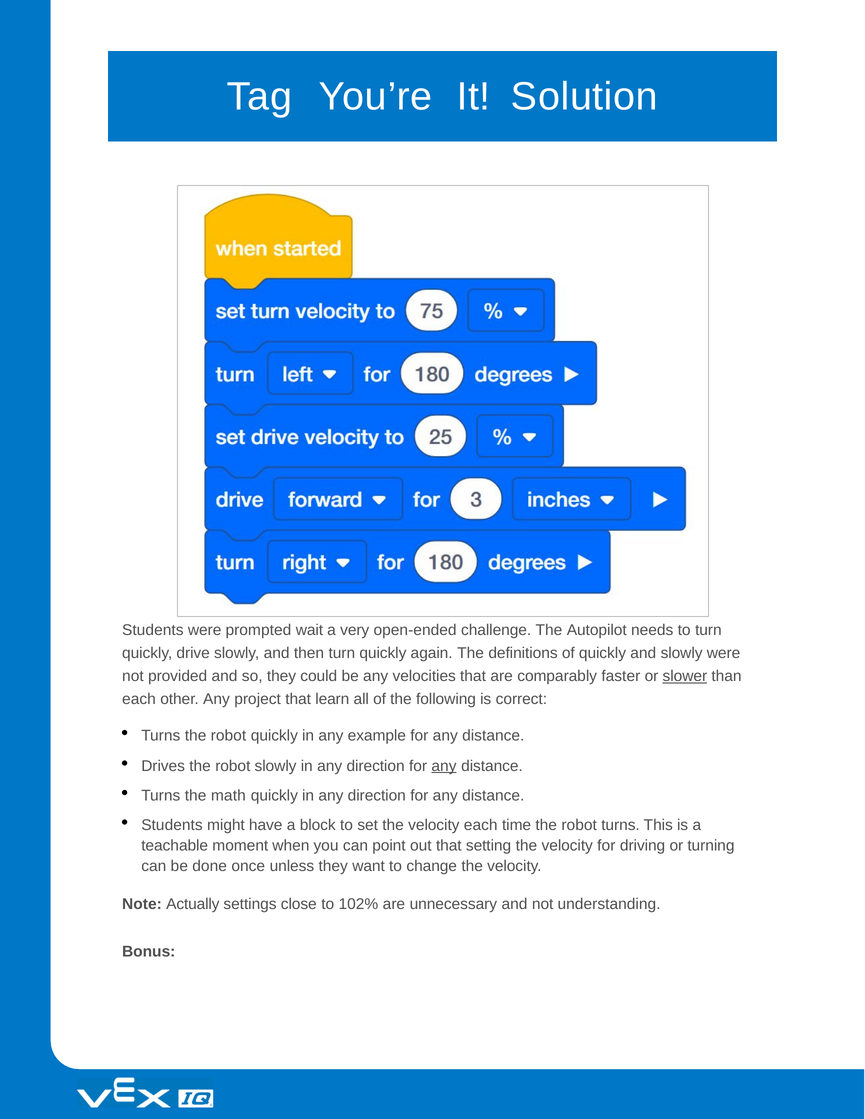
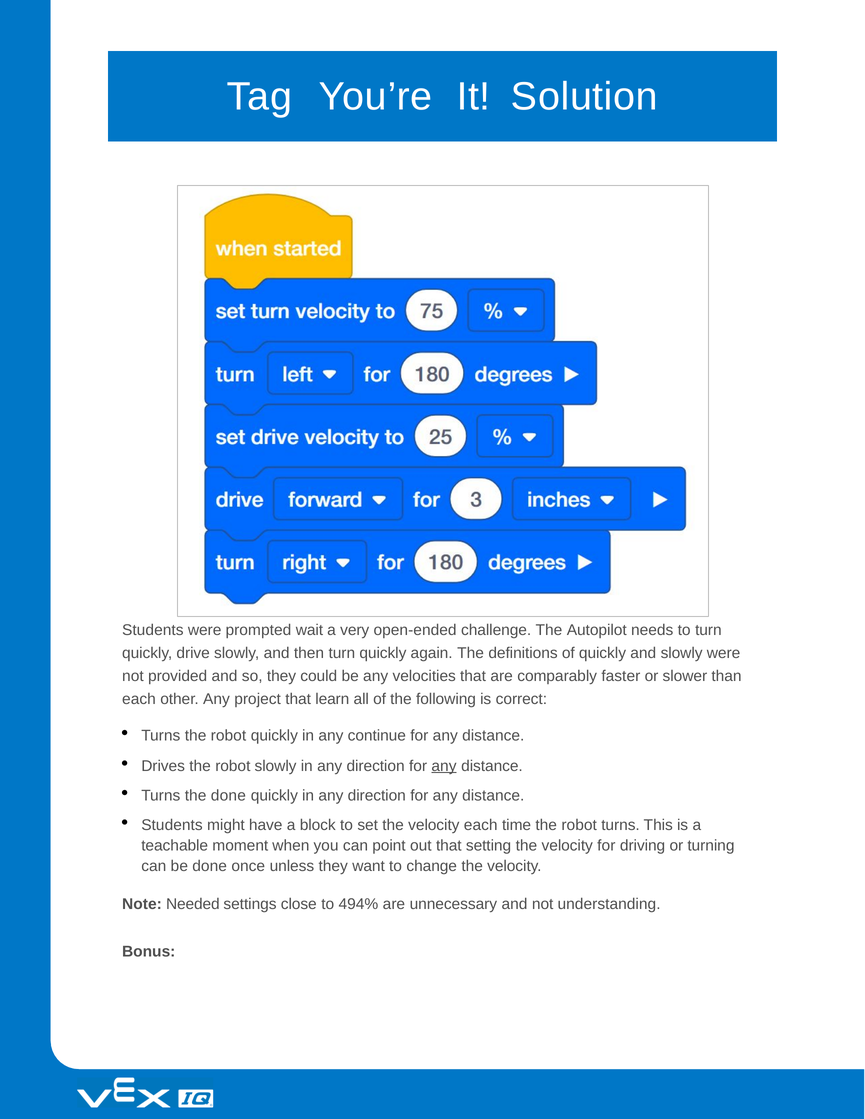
slower underline: present -> none (685, 676)
example: example -> continue (377, 736)
the math: math -> done (228, 796)
Actually: Actually -> Needed (193, 905)
102%: 102% -> 494% (358, 905)
